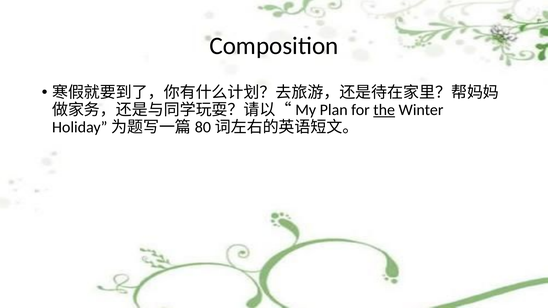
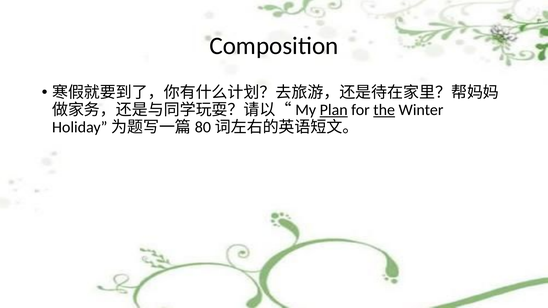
Plan underline: none -> present (334, 110)
